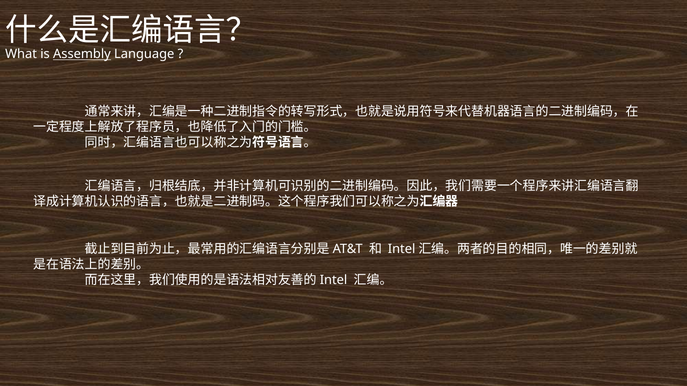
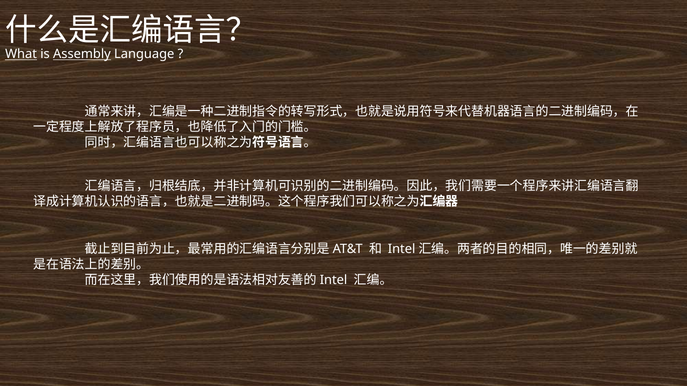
What underline: none -> present (21, 54)
